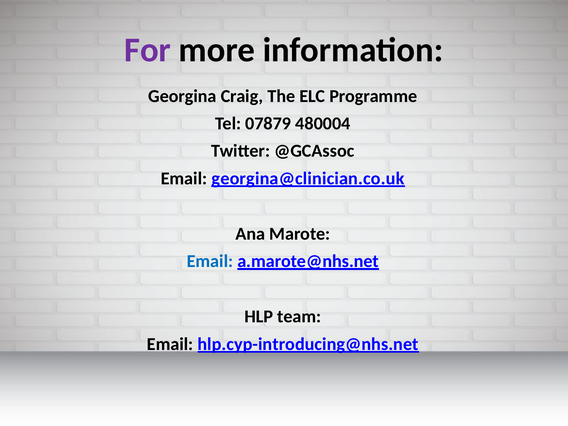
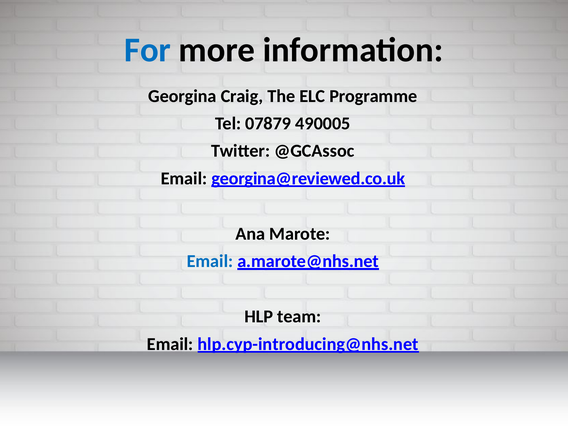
For colour: purple -> blue (148, 50)
480004: 480004 -> 490005 (323, 124)
georgina@clinician.co.uk: georgina@clinician.co.uk -> georgina@reviewed.co.uk (308, 178)
